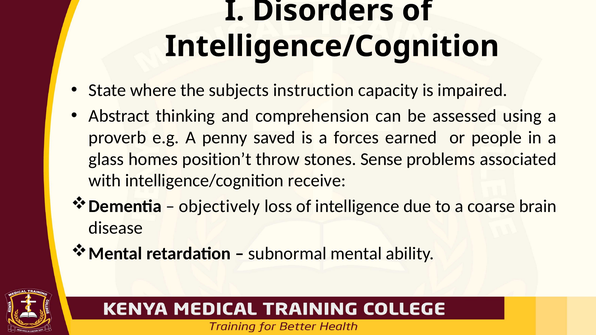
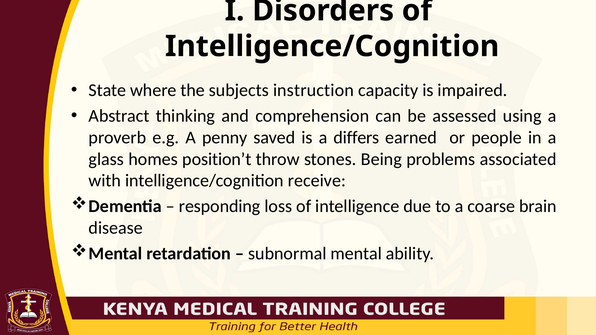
forces: forces -> differs (356, 138)
Sense: Sense -> Being (381, 159)
objectively: objectively -> responding (220, 206)
